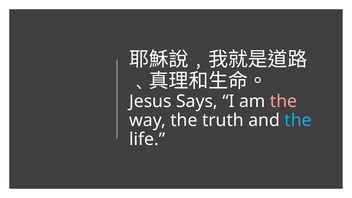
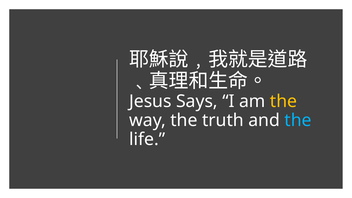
the colour: pink -> yellow (284, 101)
